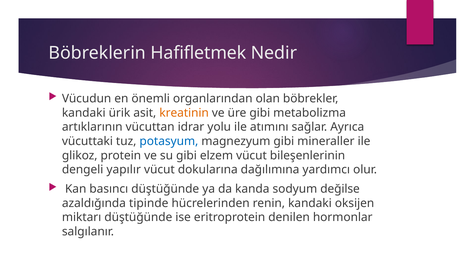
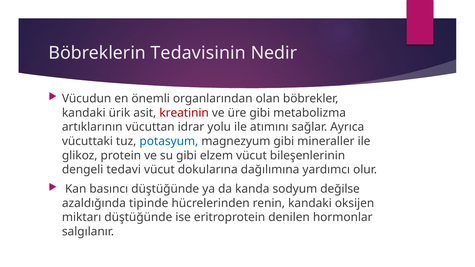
Hafifletmek: Hafifletmek -> Tedavisinin (198, 53)
kreatinin colour: orange -> red (184, 113)
yapılır: yapılır -> tedavi (124, 170)
